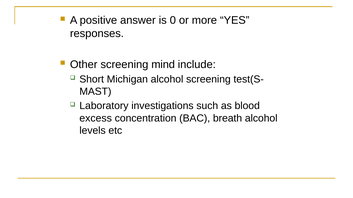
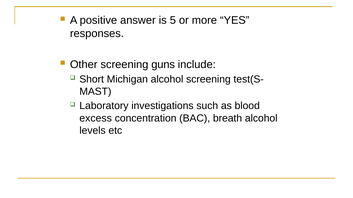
0: 0 -> 5 (173, 20)
mind: mind -> guns (163, 65)
